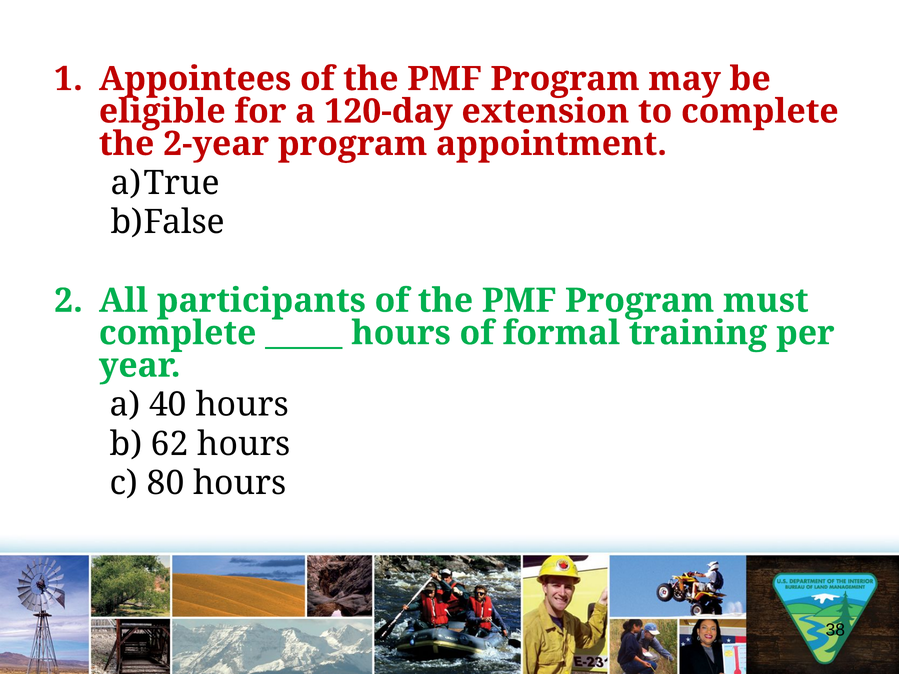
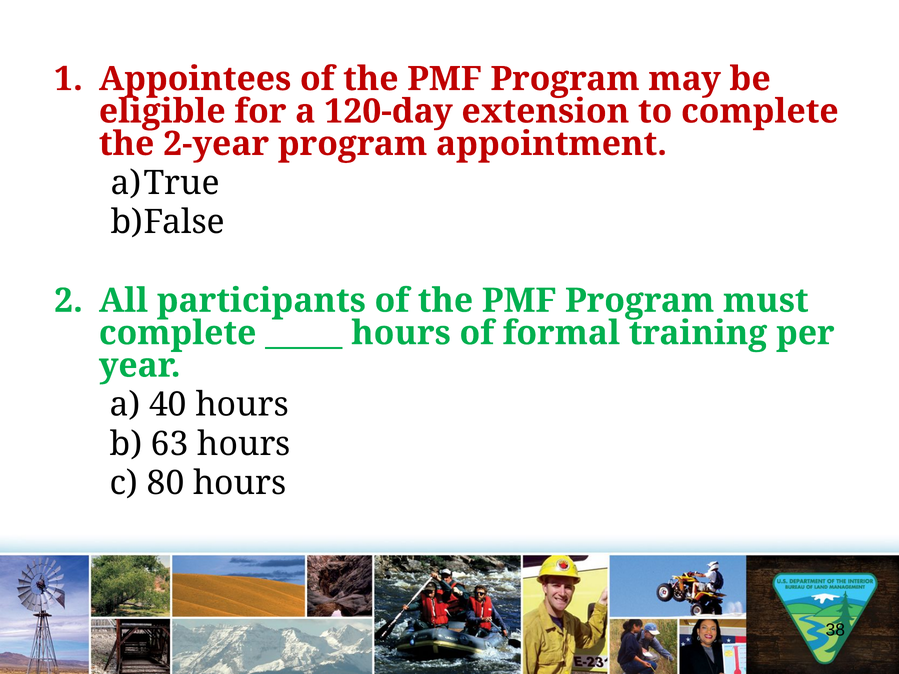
62: 62 -> 63 (170, 444)
